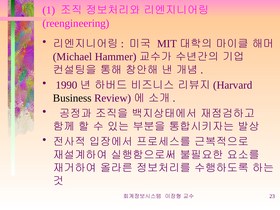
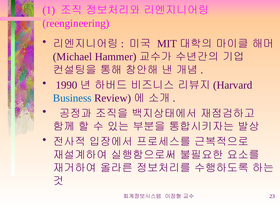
Business colour: black -> blue (72, 98)
